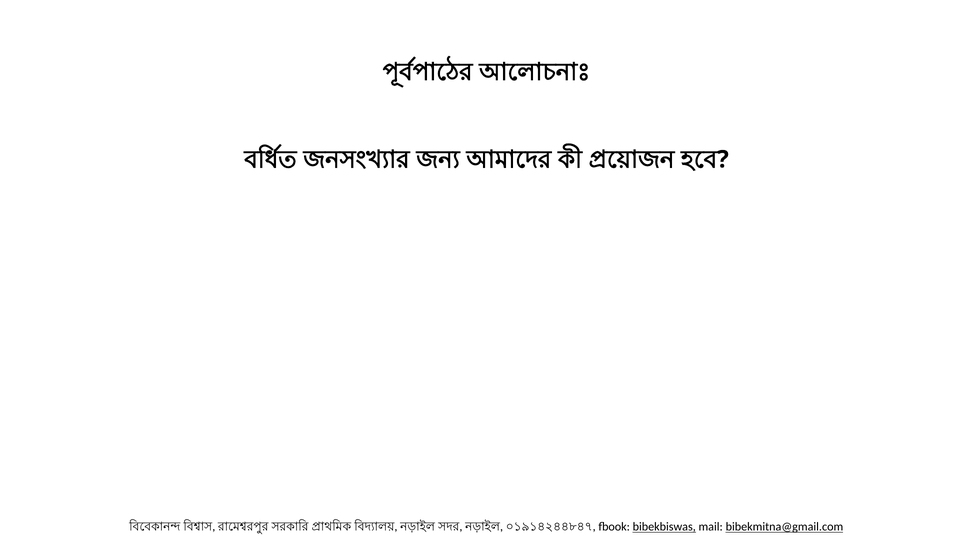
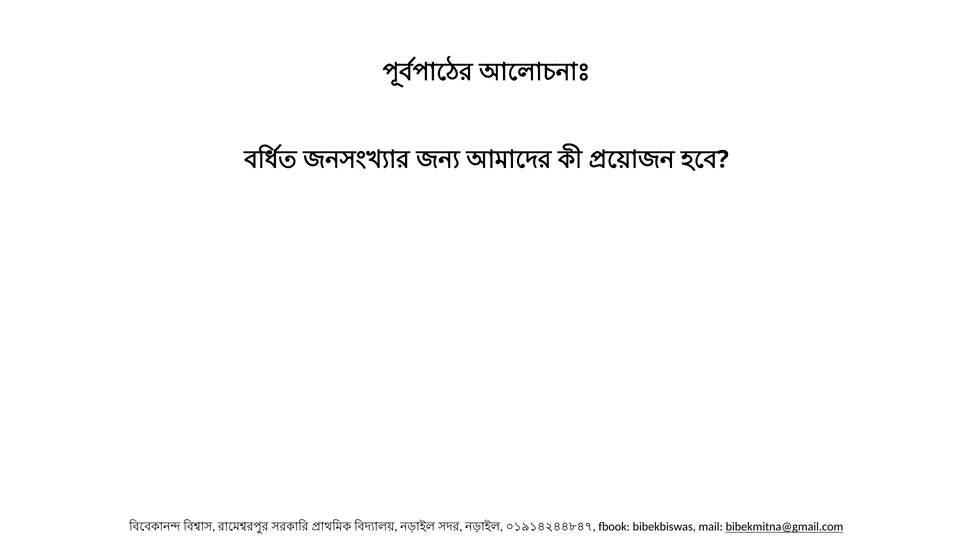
bibekbiswas underline: present -> none (664, 527)
